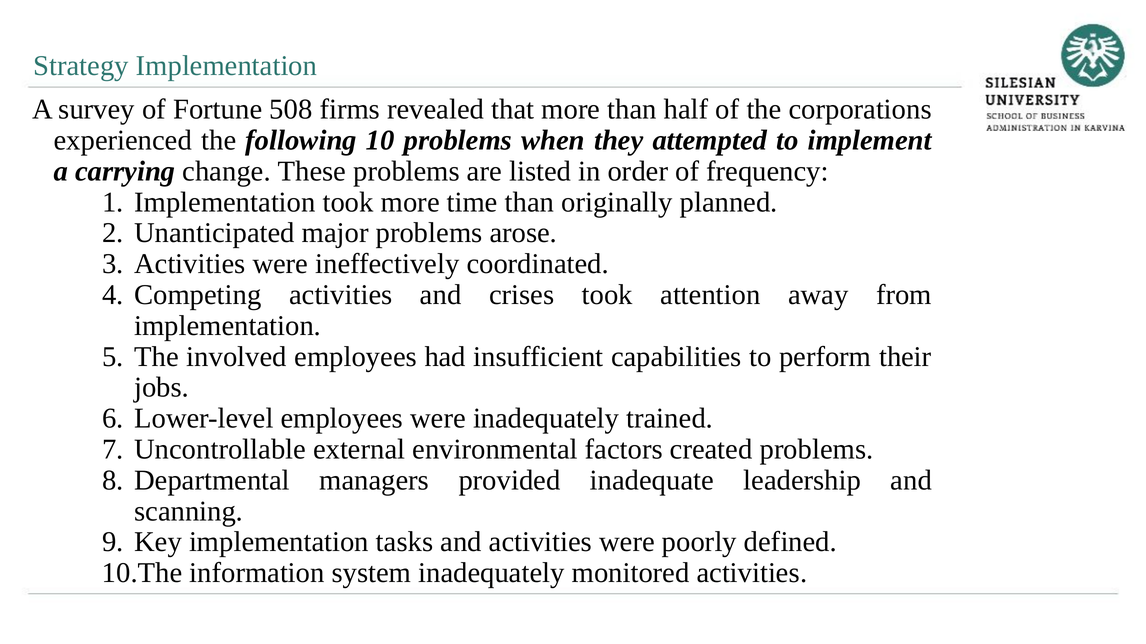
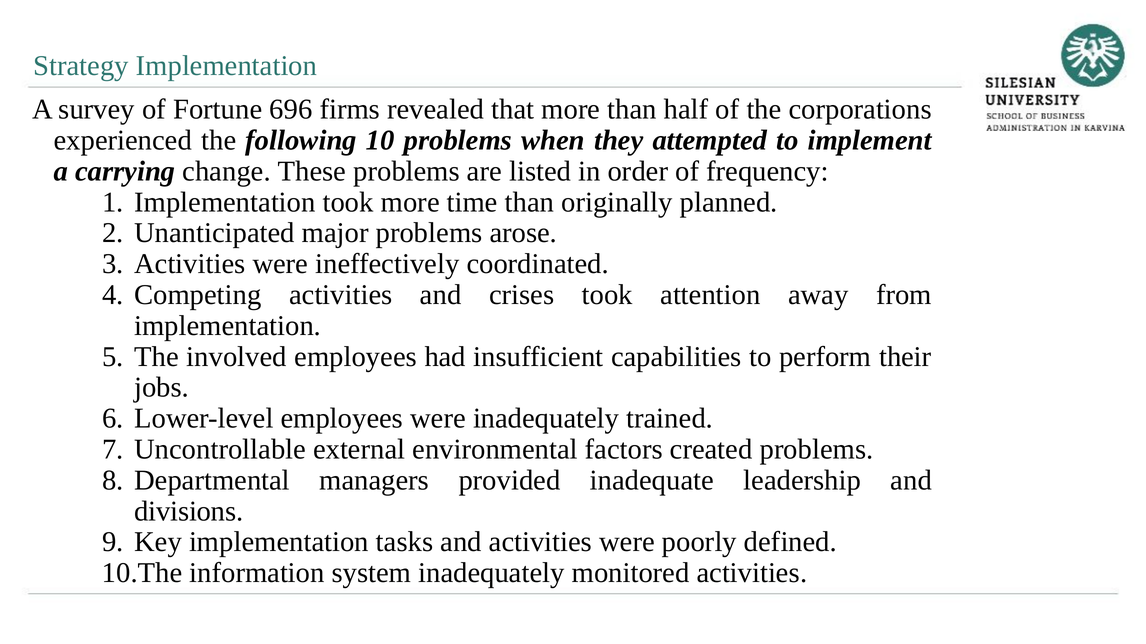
508: 508 -> 696 (291, 110)
scanning: scanning -> divisions (189, 512)
